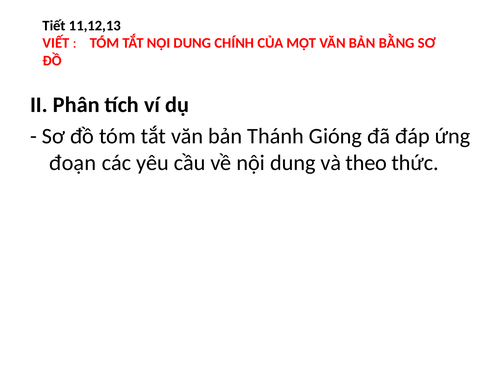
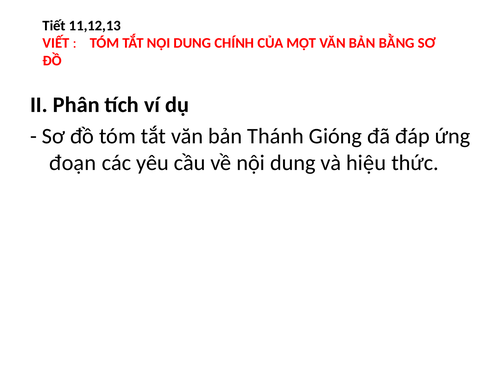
theo: theo -> hiệu (366, 163)
